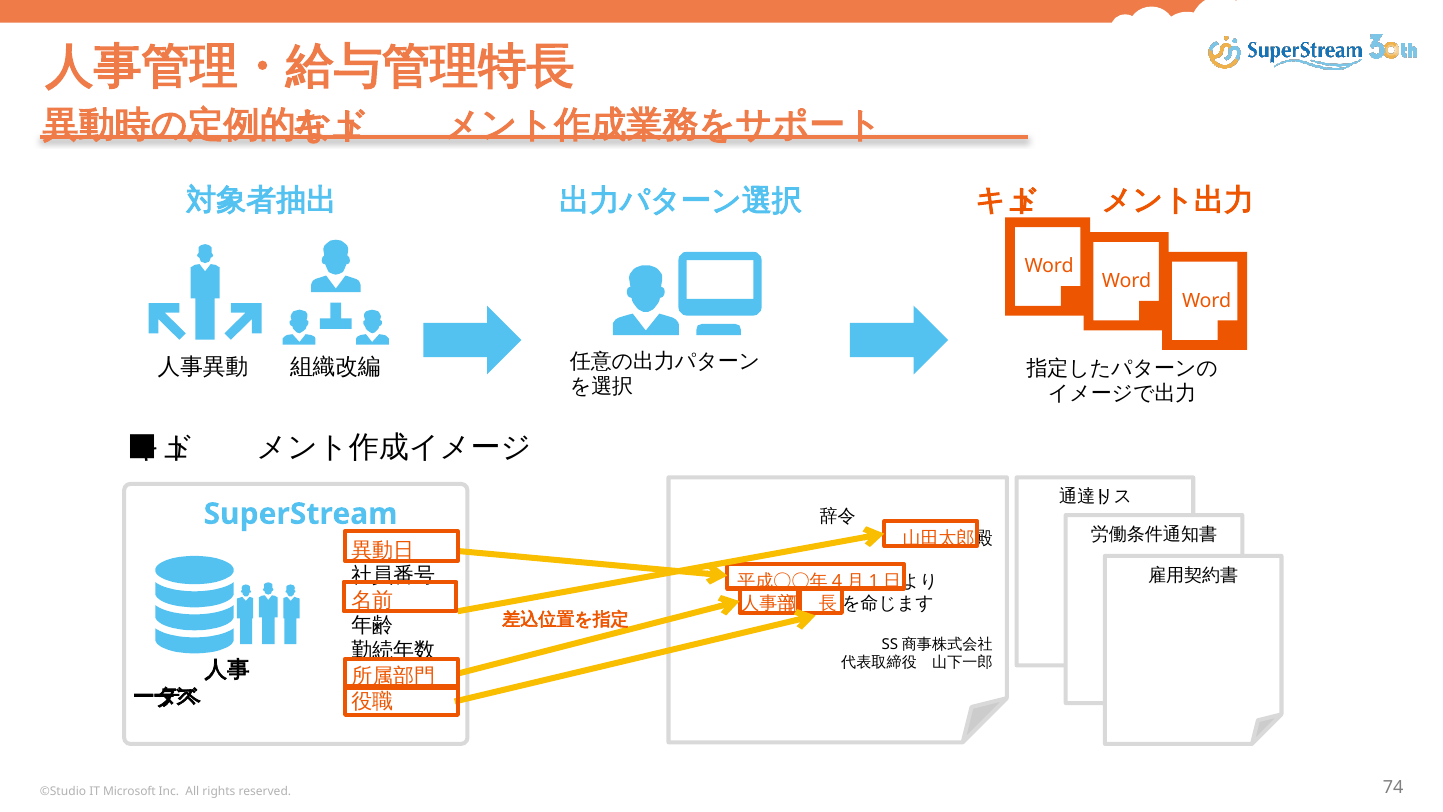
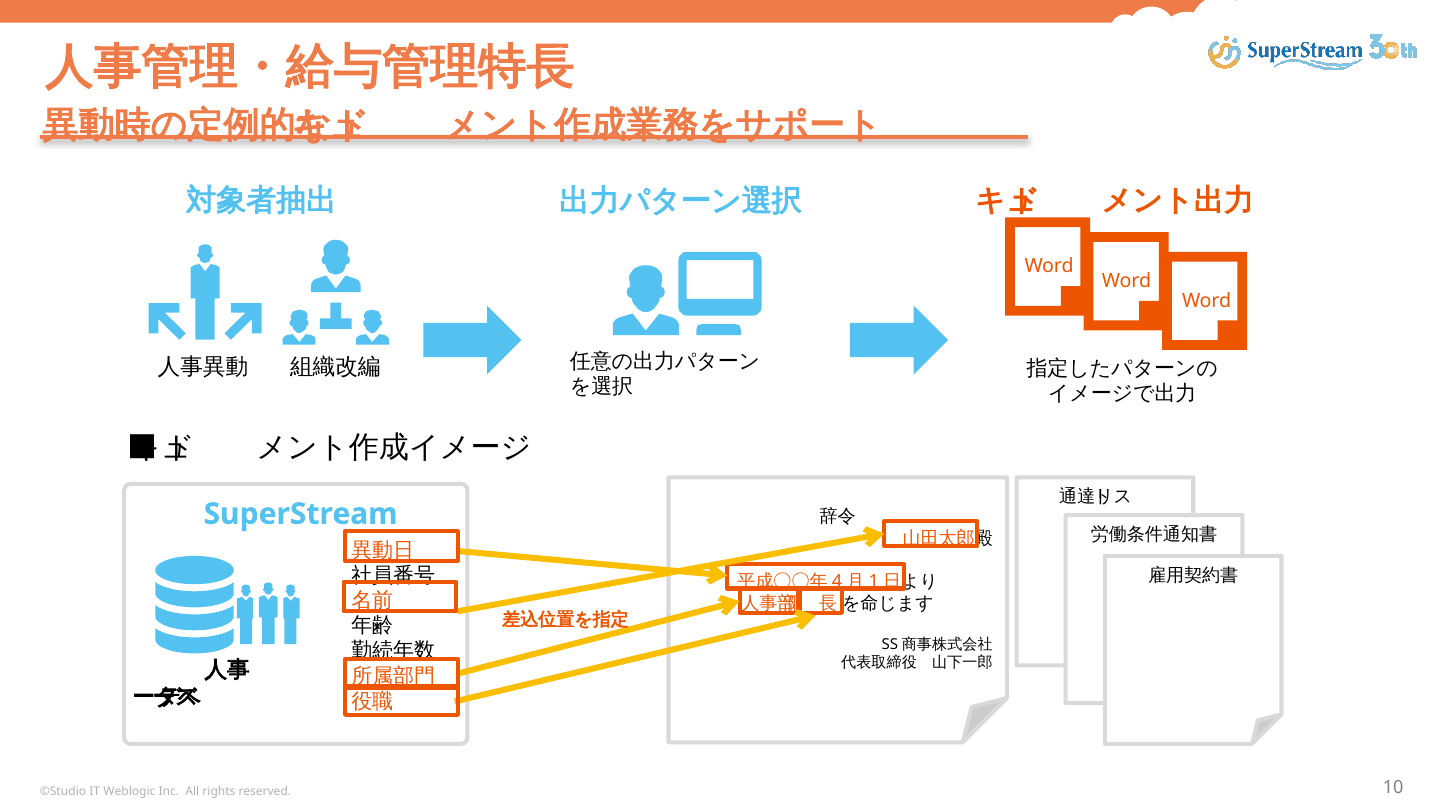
Microsoft: Microsoft -> Weblogic (129, 791)
74: 74 -> 10 (1393, 787)
